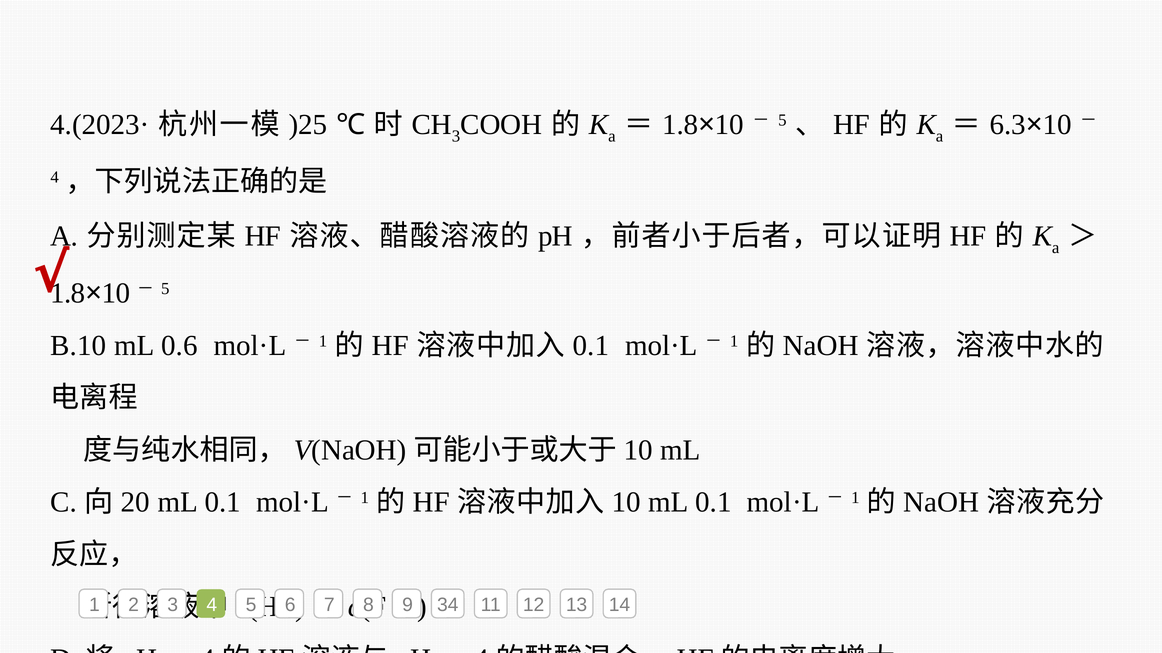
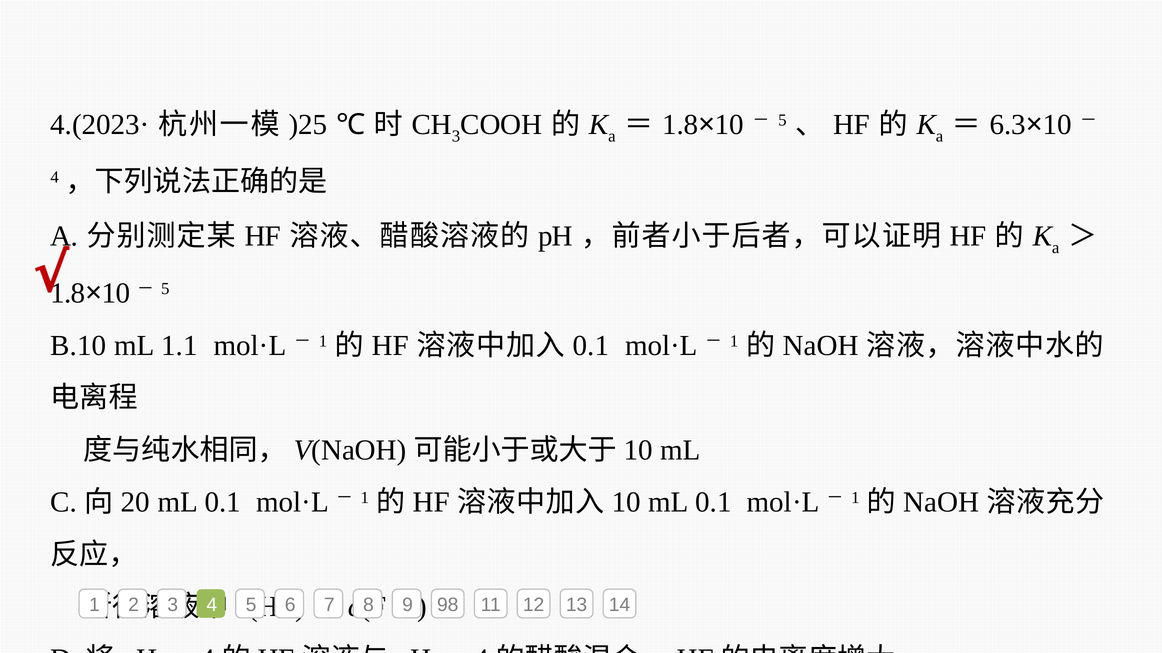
0.6: 0.6 -> 1.1 (180, 346)
34: 34 -> 98 (448, 605)
